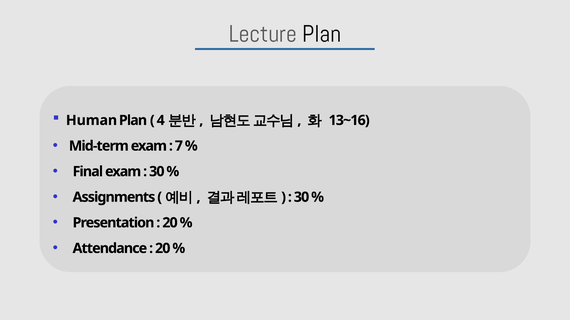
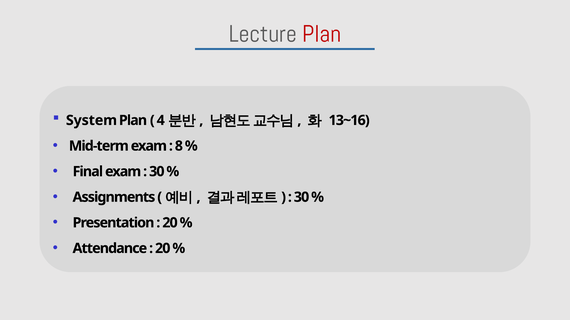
Plan colour: black -> red (322, 34)
Human: Human -> System (91, 121)
7: 7 -> 8 (179, 146)
